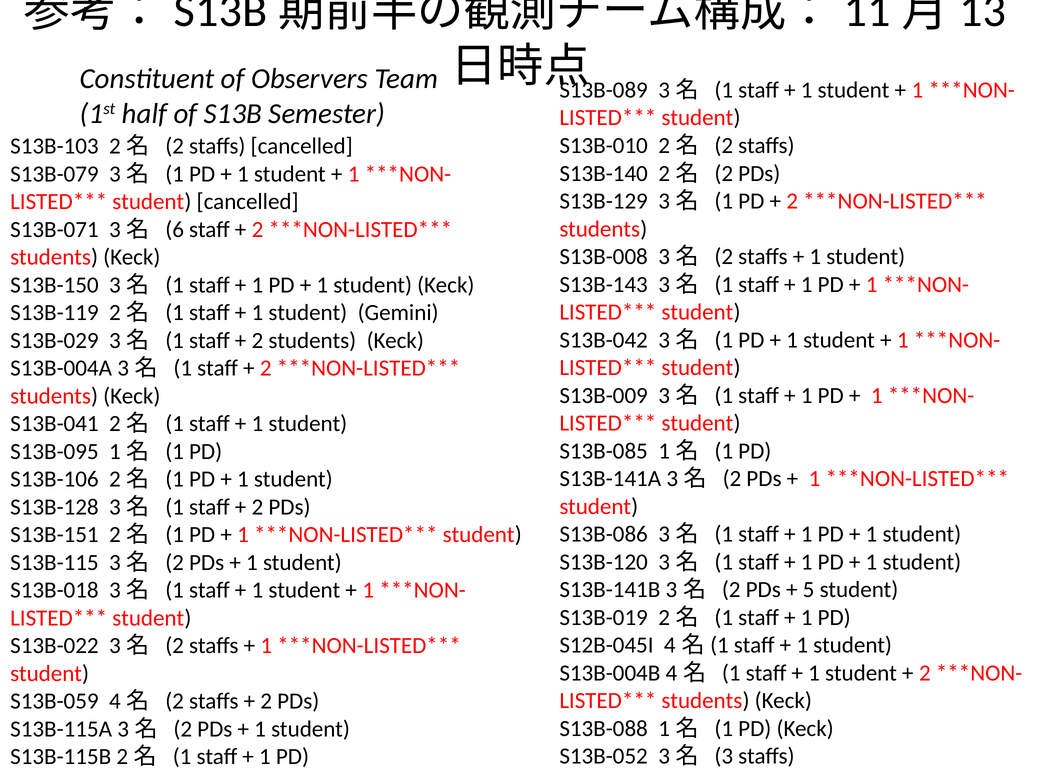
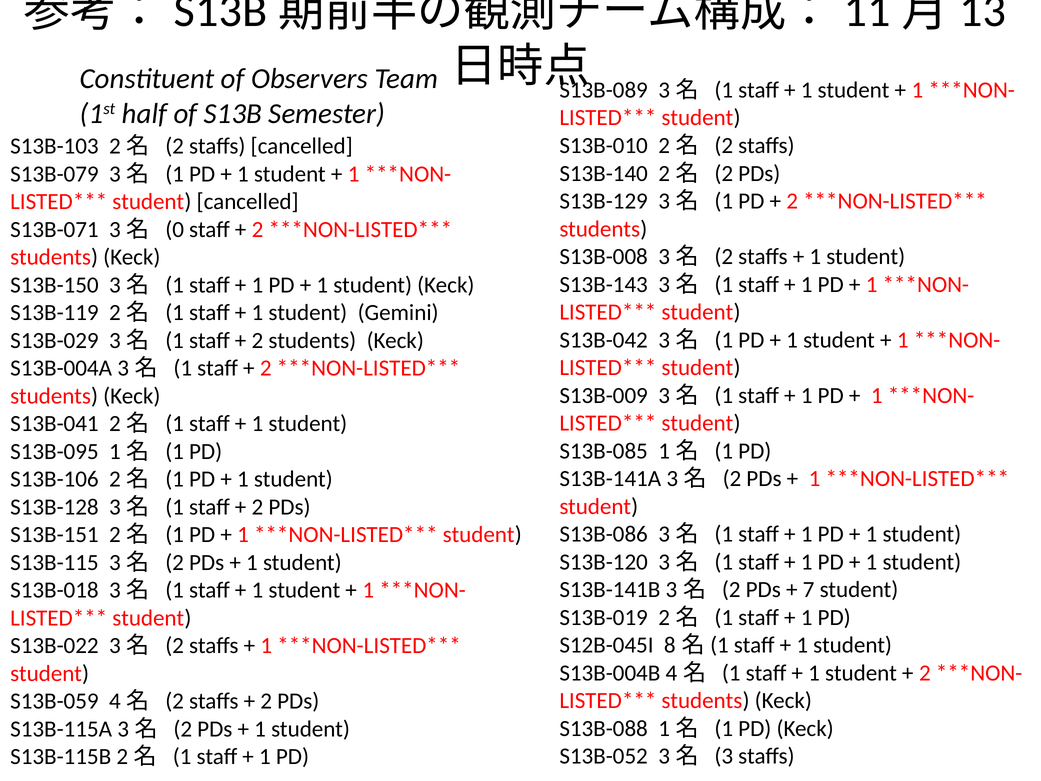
6: 6 -> 0 (175, 229)
5: 5 -> 7 (809, 590)
S12B-045I 4: 4 -> 8 (670, 645)
